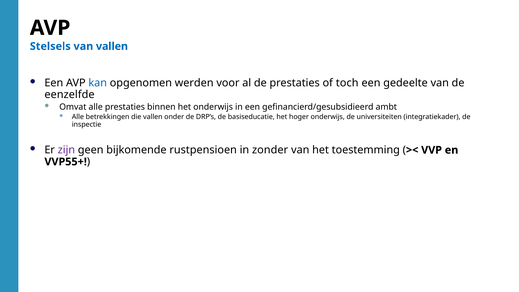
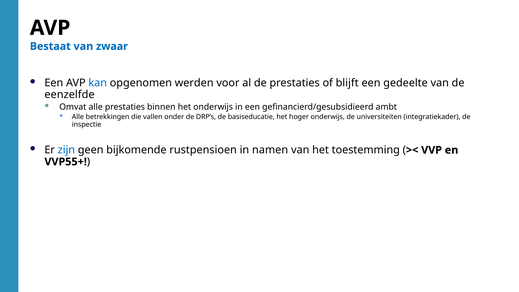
Stelsels: Stelsels -> Bestaat (50, 46)
van vallen: vallen -> zwaar (112, 46)
toch: toch -> blijft (347, 83)
zijn colour: purple -> blue (66, 150)
zonder: zonder -> namen (270, 150)
